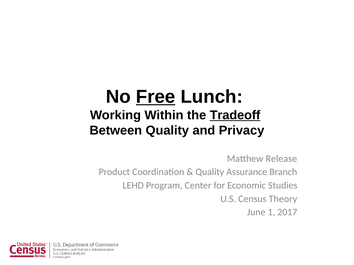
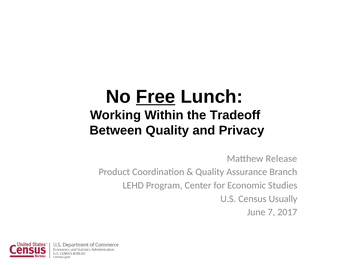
Tradeoff underline: present -> none (235, 115)
Theory: Theory -> Usually (283, 199)
1: 1 -> 7 (271, 213)
